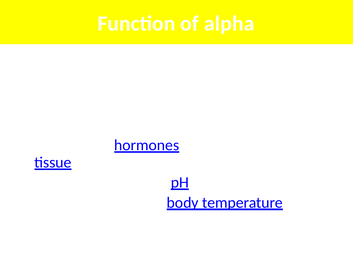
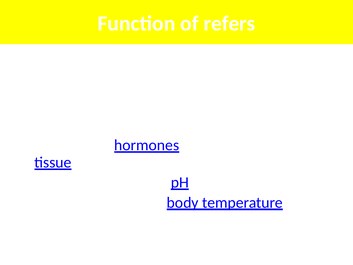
alpha: alpha -> refers (229, 24)
